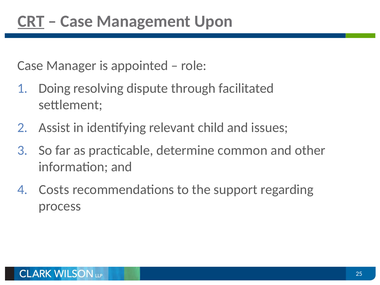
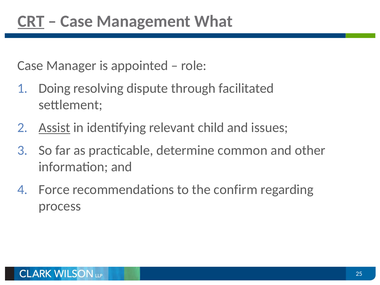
Upon: Upon -> What (214, 21)
Assist underline: none -> present (54, 128)
Costs: Costs -> Force (54, 190)
support: support -> confirm (236, 190)
